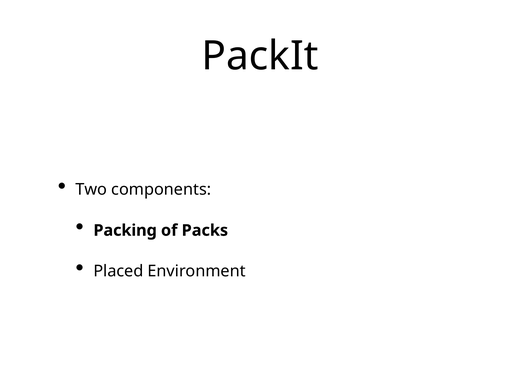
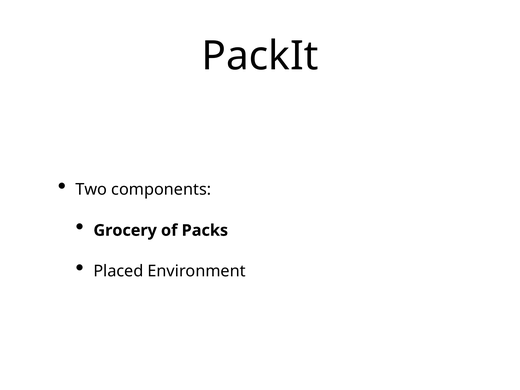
Packing: Packing -> Grocery (125, 230)
